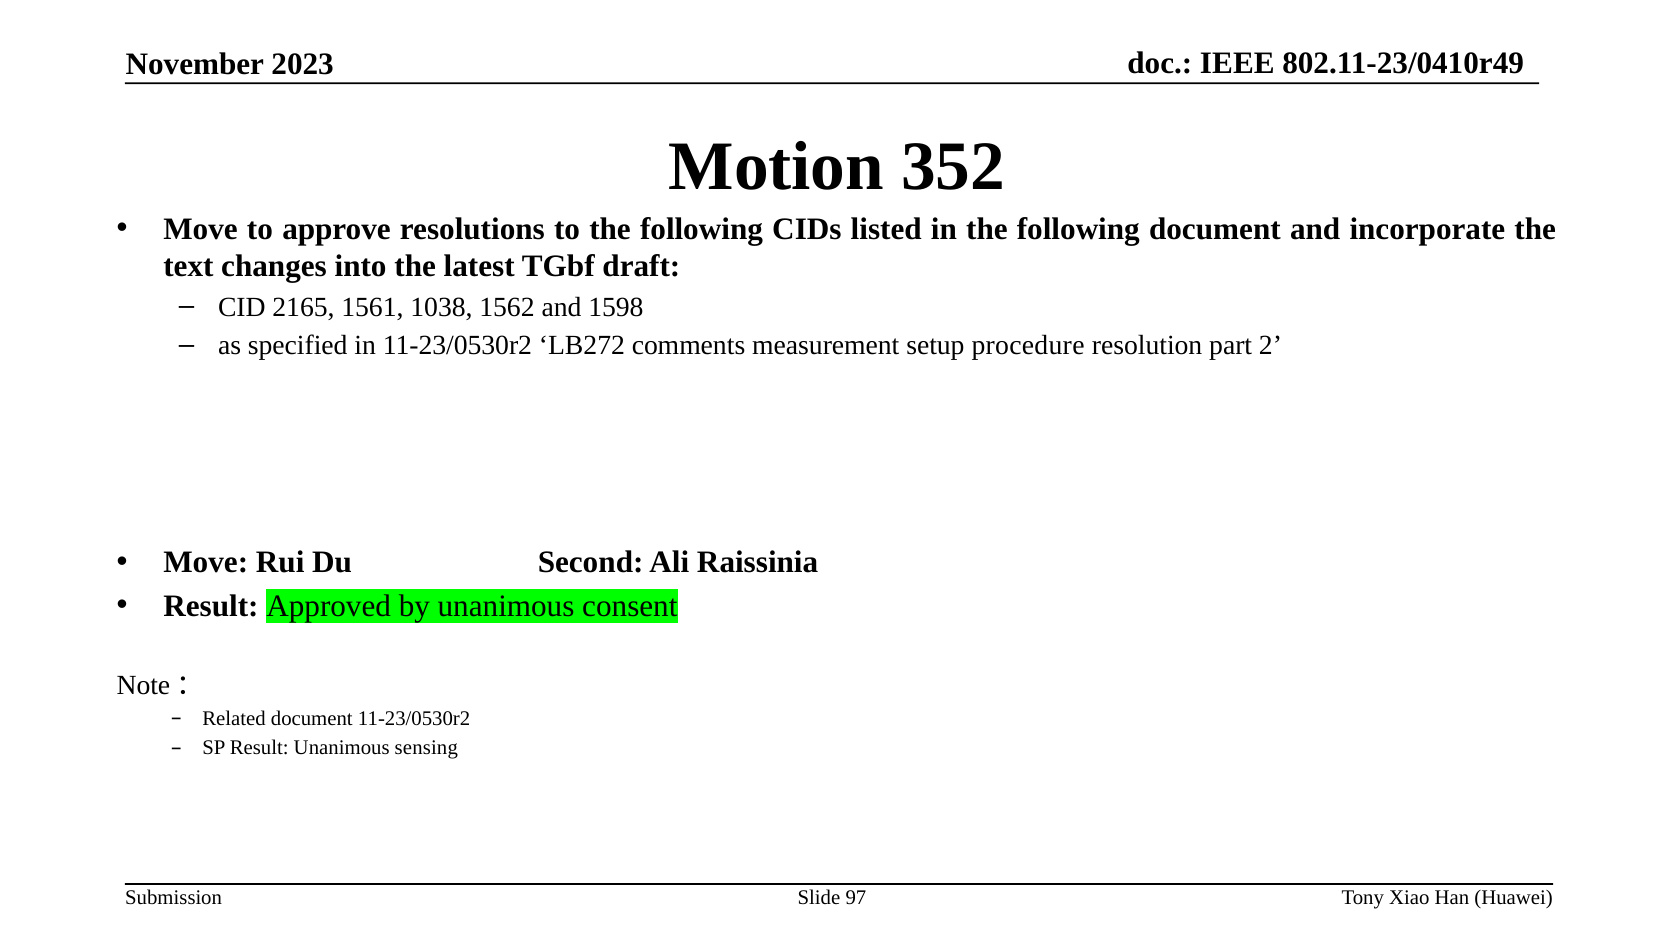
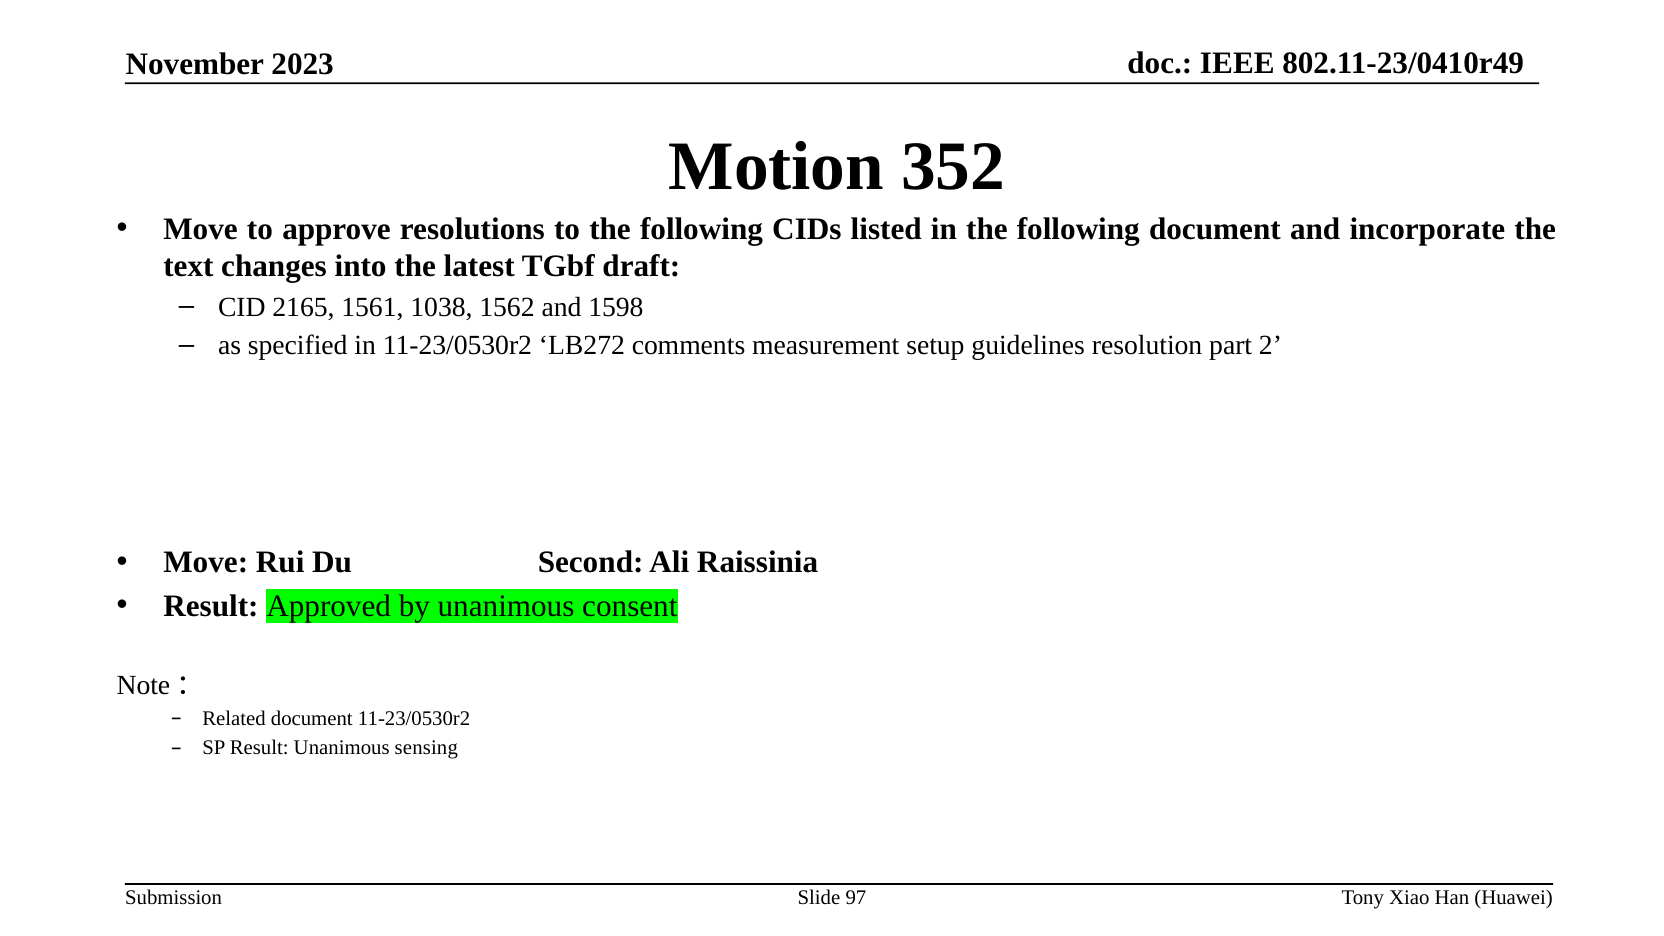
procedure: procedure -> guidelines (1028, 346)
